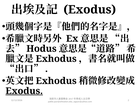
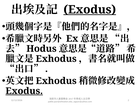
Exodus underline: none -> present (90, 10)
